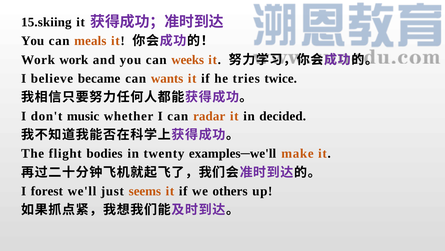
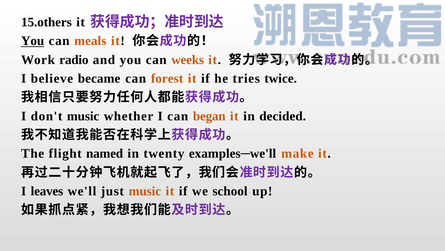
15.skiing: 15.skiing -> 15.others (46, 22)
You underline: none -> present (33, 41)
Work work: work -> radio (74, 60)
wants: wants -> forest (167, 78)
radar: radar -> began (209, 116)
bodies: bodies -> named (105, 153)
forest: forest -> leaves (47, 191)
just seems: seems -> music (145, 191)
others: others -> school (230, 191)
